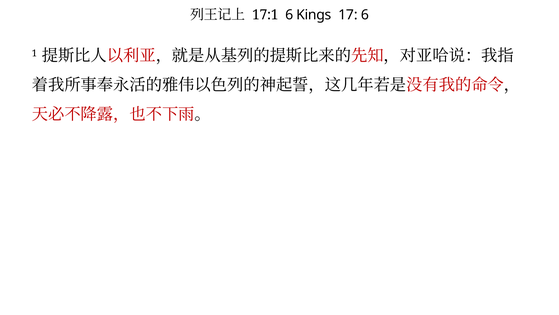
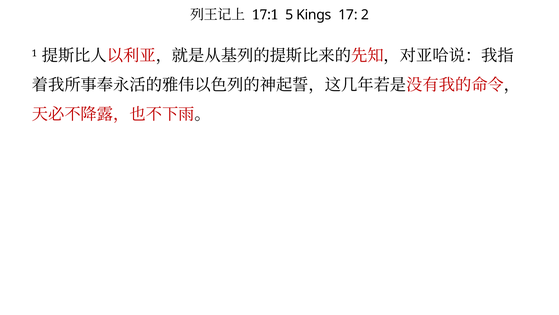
17:1 6: 6 -> 5 (289, 15)
17 6: 6 -> 2 (365, 15)
